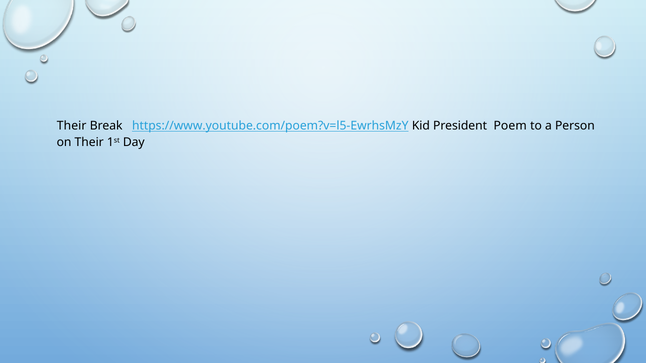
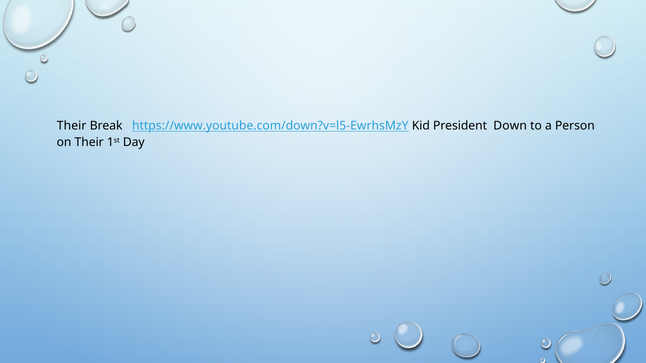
https://www.youtube.com/poem?v=l5-EwrhsMzY: https://www.youtube.com/poem?v=l5-EwrhsMzY -> https://www.youtube.com/down?v=l5-EwrhsMzY (270, 126)
Poem: Poem -> Down (510, 126)
